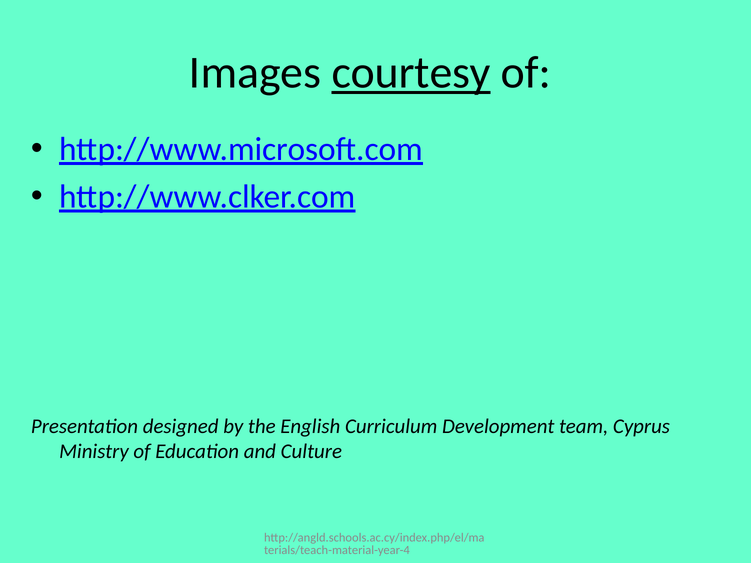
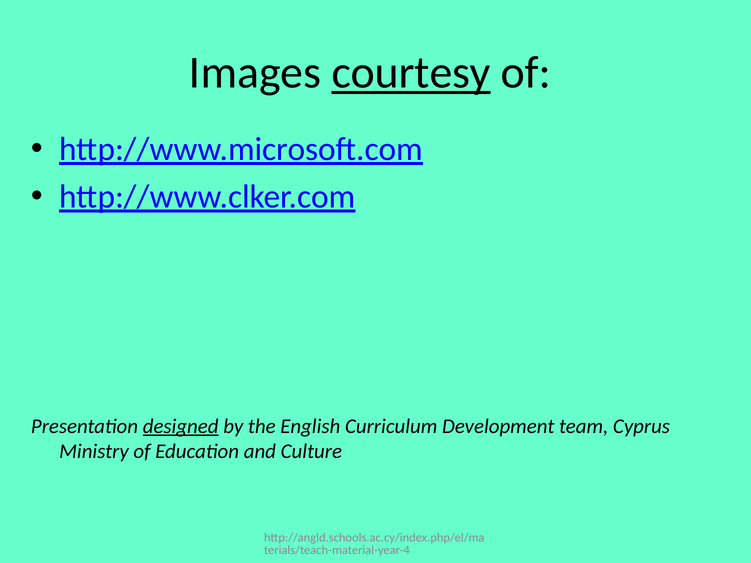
designed underline: none -> present (181, 426)
